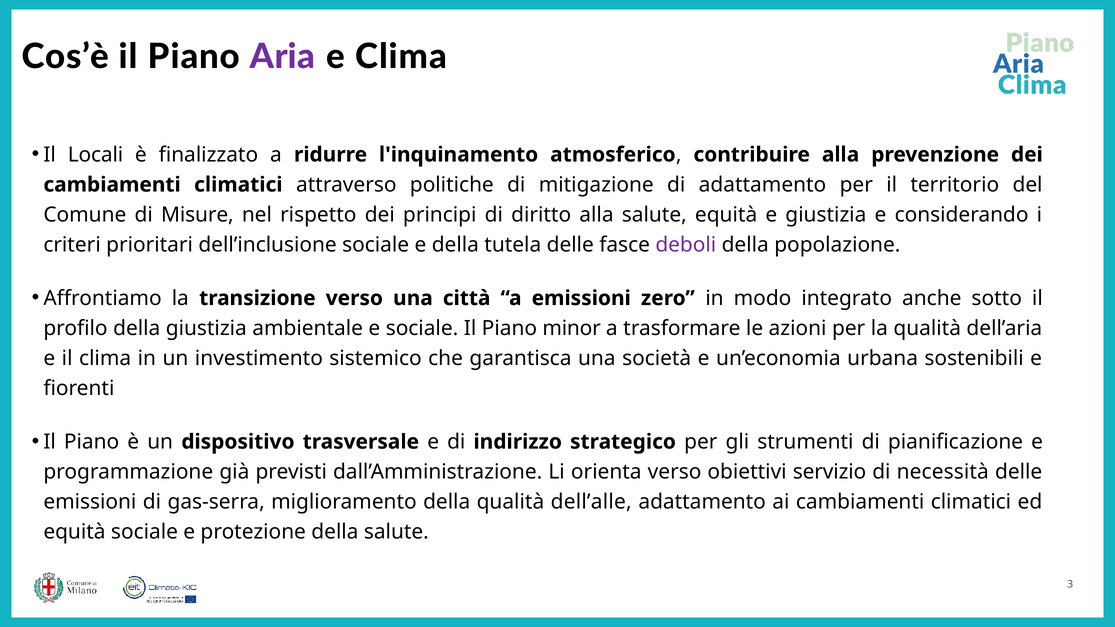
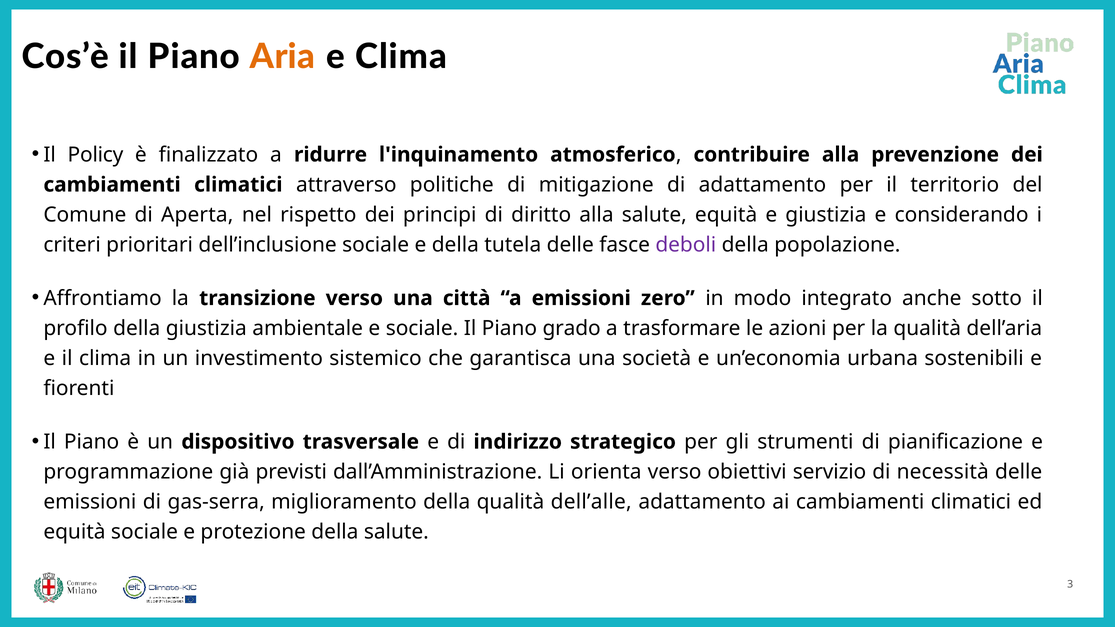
Aria colour: purple -> orange (282, 57)
Locali: Locali -> Policy (95, 155)
Misure: Misure -> Aperta (197, 215)
minor: minor -> grado (572, 328)
